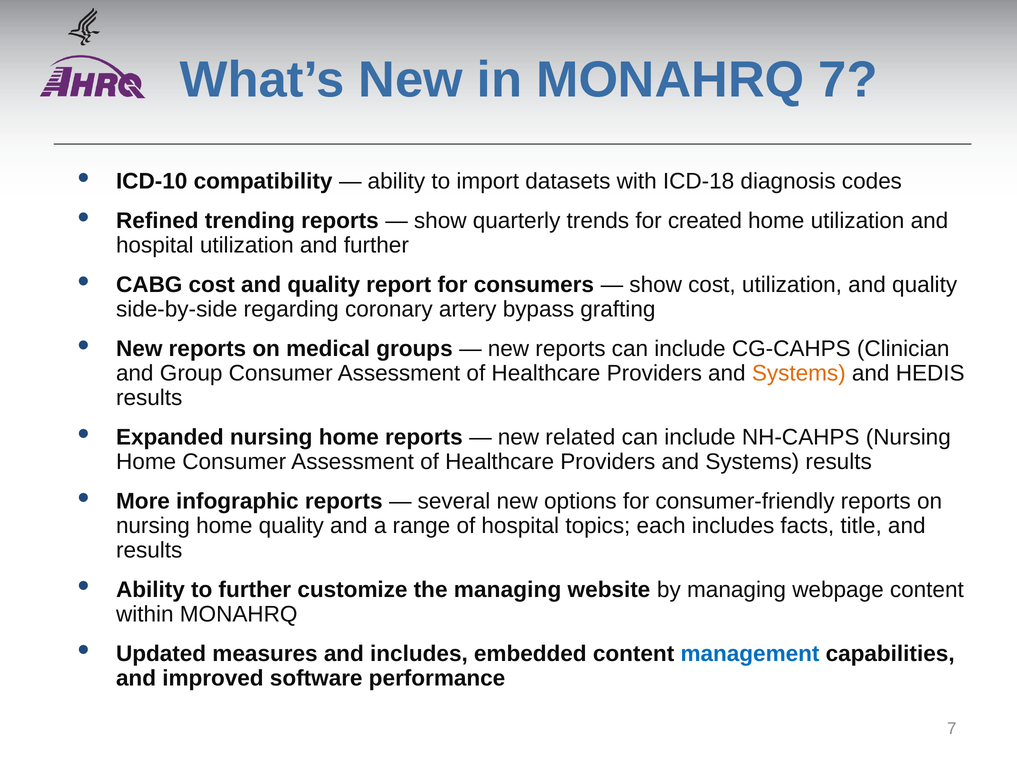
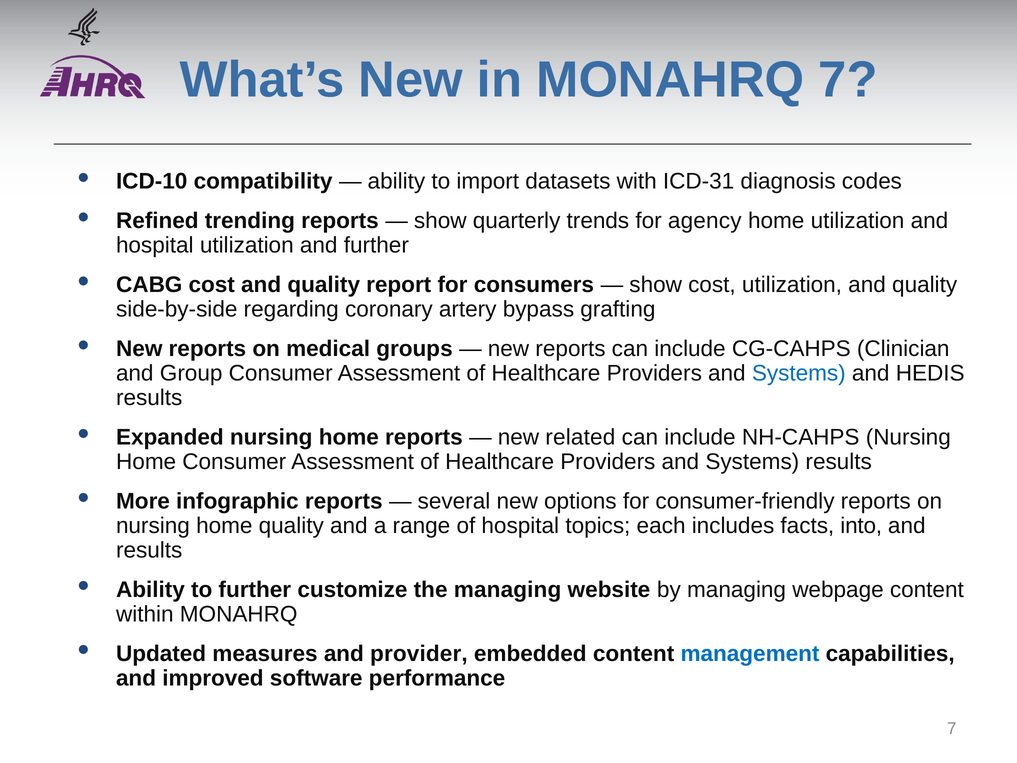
ICD-18: ICD-18 -> ICD-31 (699, 181)
created: created -> agency (705, 221)
Systems colour: orange -> blue (799, 373)
title: title -> into (861, 526)
and includes: includes -> provider (419, 654)
